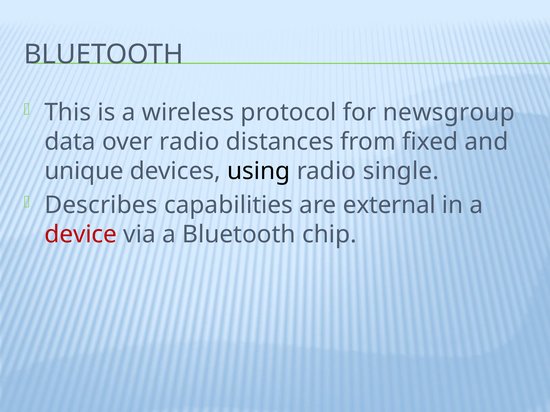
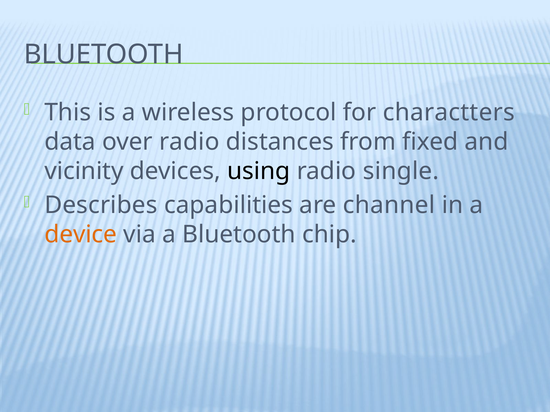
newsgroup: newsgroup -> charactters (449, 113)
unique: unique -> vicinity (84, 171)
external: external -> channel (389, 205)
device colour: red -> orange (81, 235)
